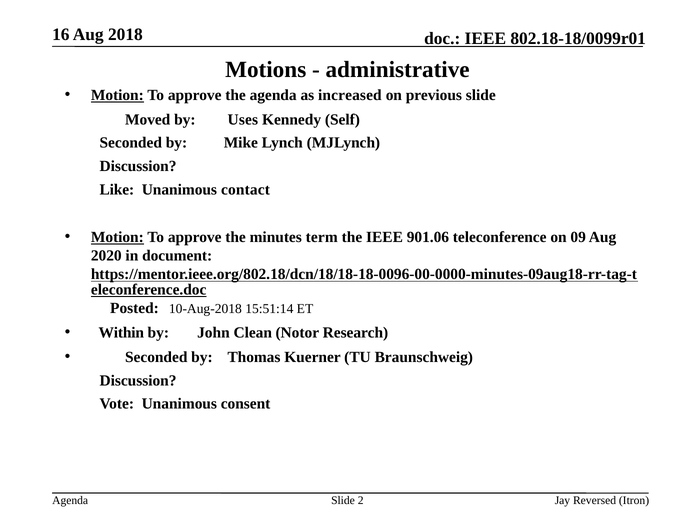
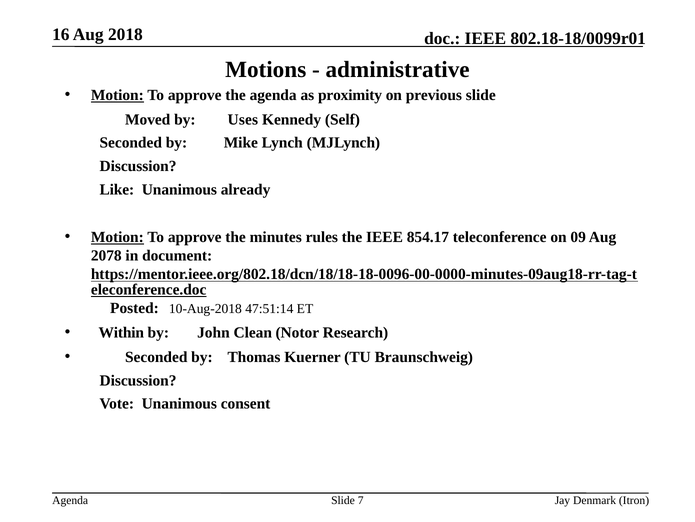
increased: increased -> proximity (350, 95)
contact: contact -> already (246, 189)
minutes term: term -> rules (322, 237)
901.06: 901.06 -> 854.17 (428, 237)
2020: 2020 -> 2078 (106, 255)
15:51:14: 15:51:14 -> 47:51:14 (269, 309)
2: 2 -> 7 (361, 500)
Reversed: Reversed -> Denmark (595, 500)
